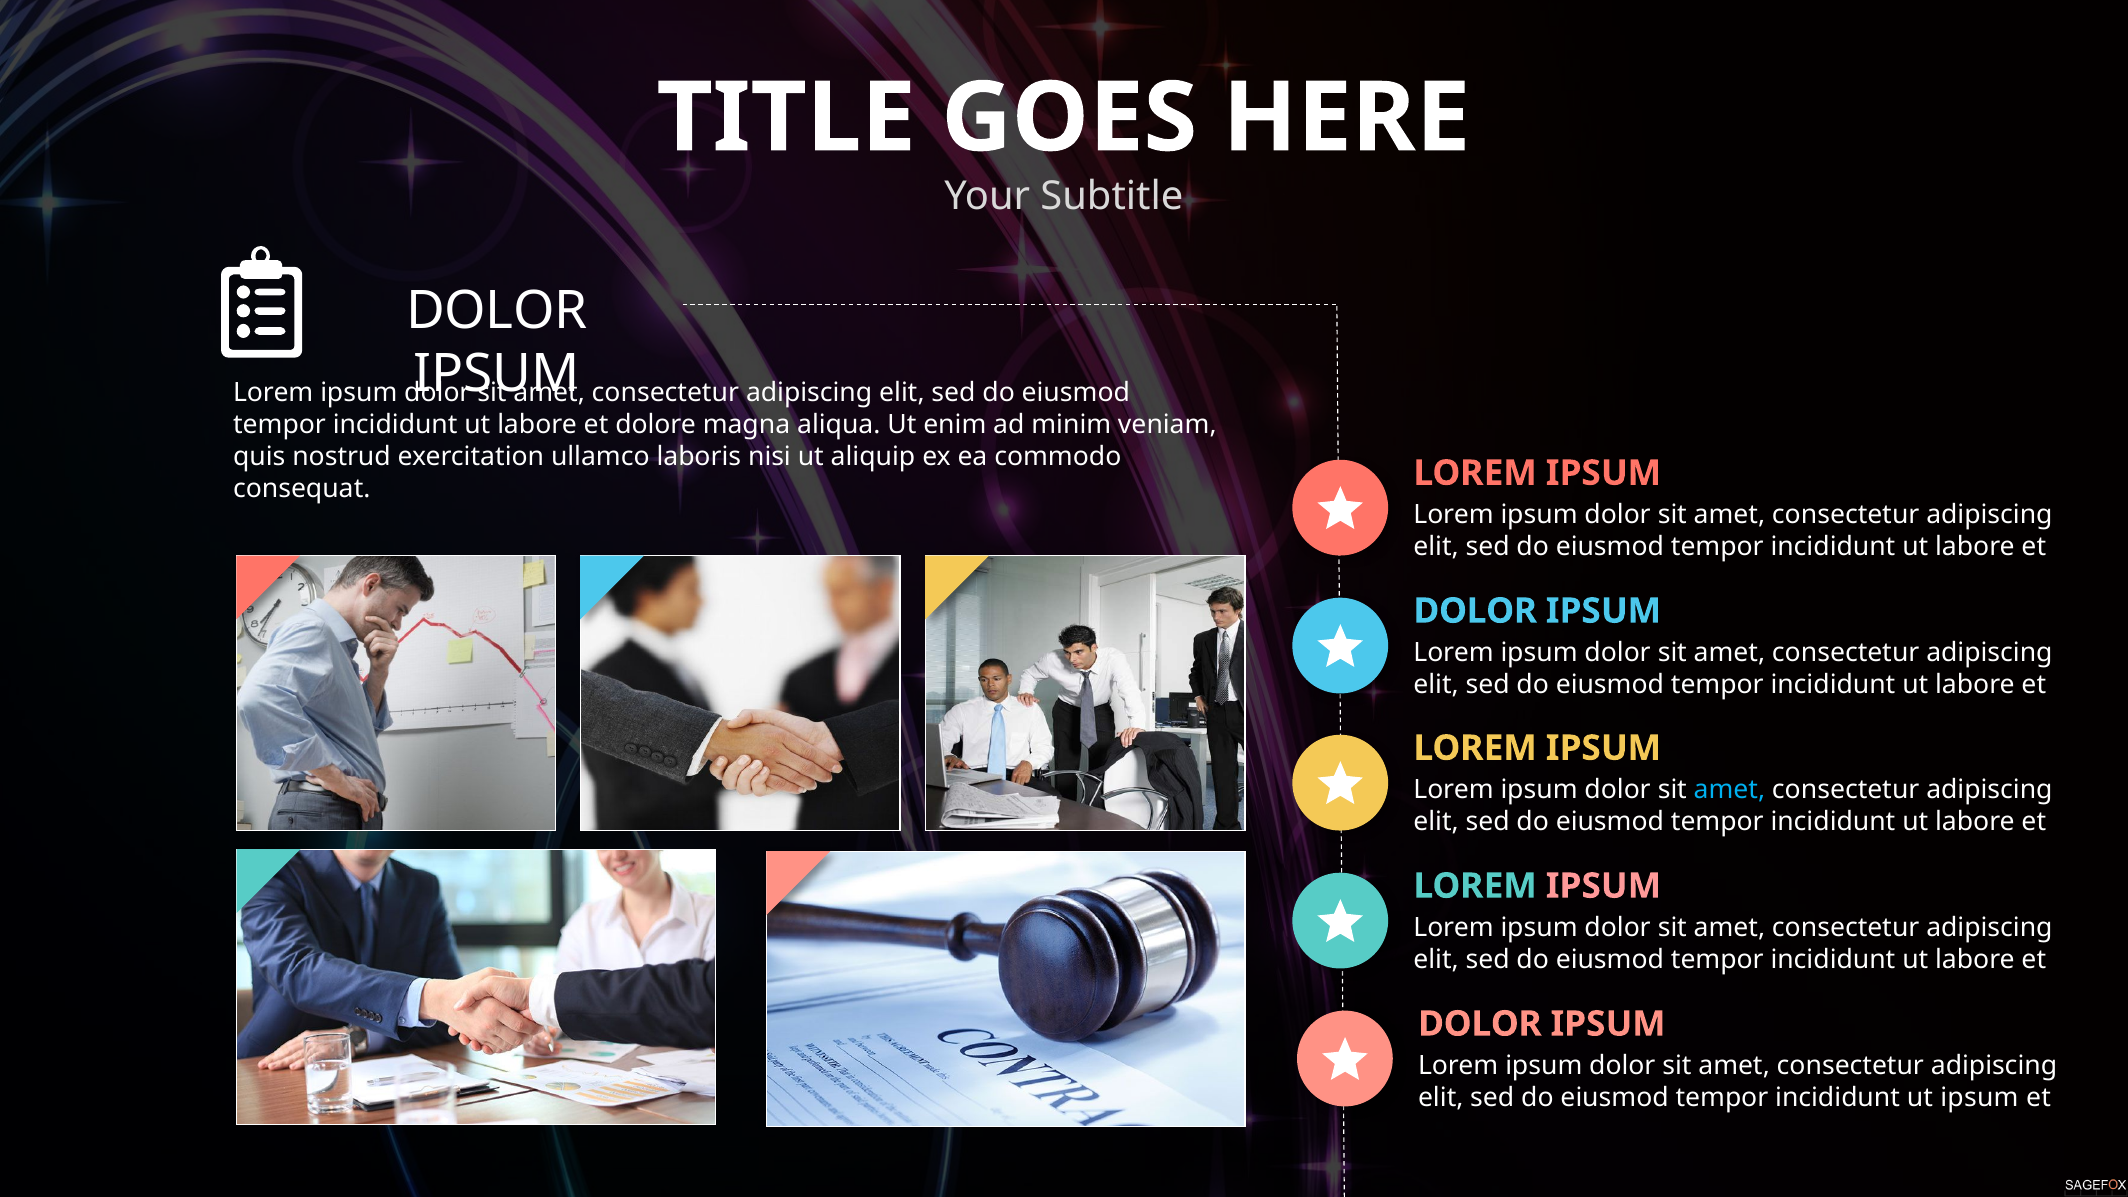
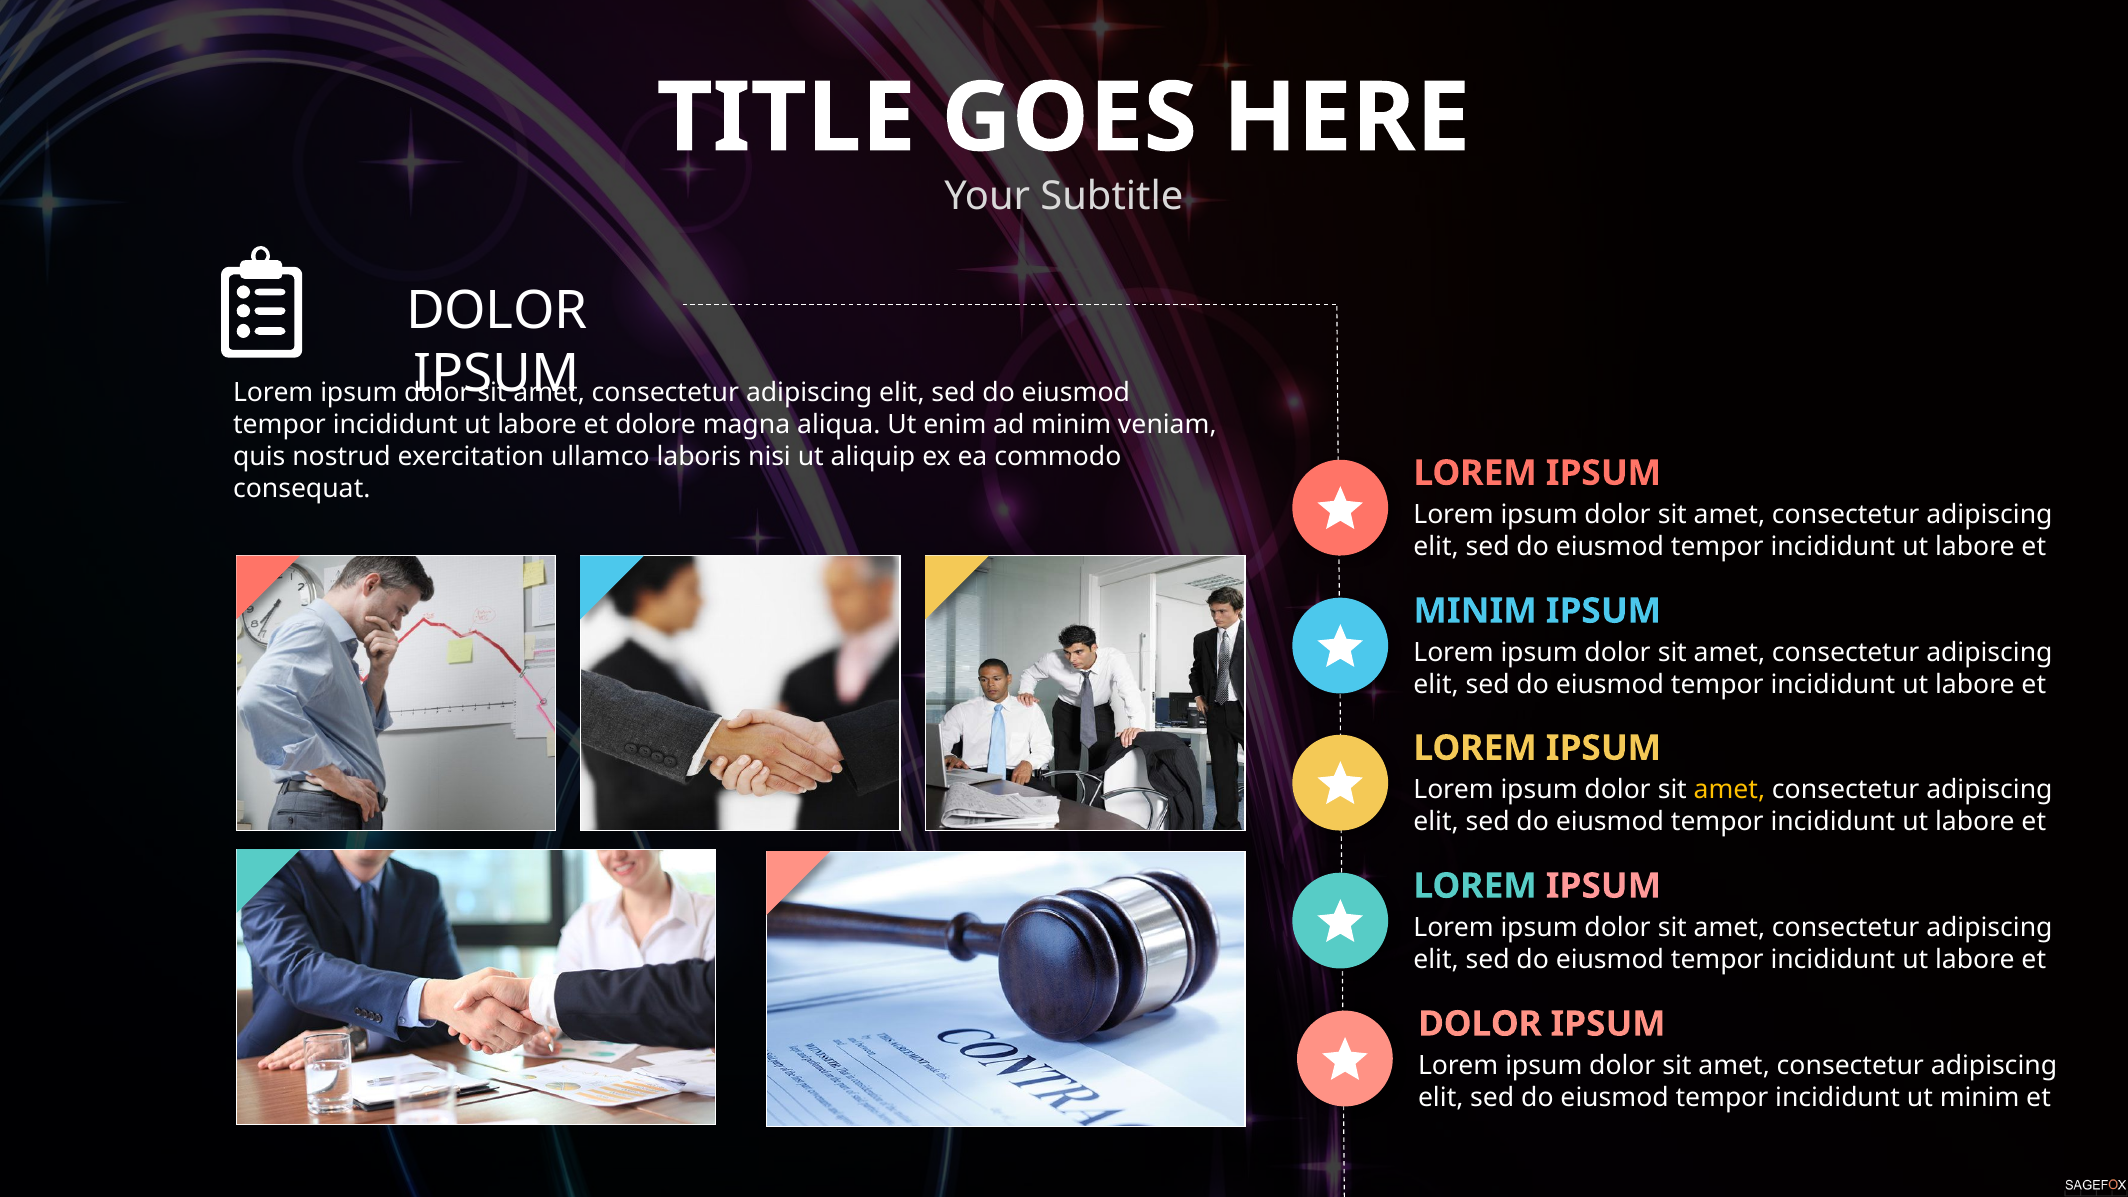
DOLOR: DOLOR -> MINIM (1475, 611)
amet colour: light blue -> yellow (1729, 790)
ut ipsum: ipsum -> minim (1980, 1098)
